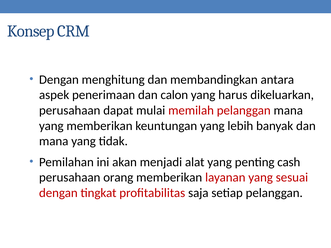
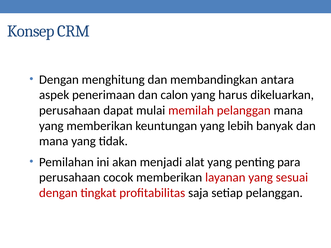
cash: cash -> para (289, 162)
orang: orang -> cocok (118, 178)
